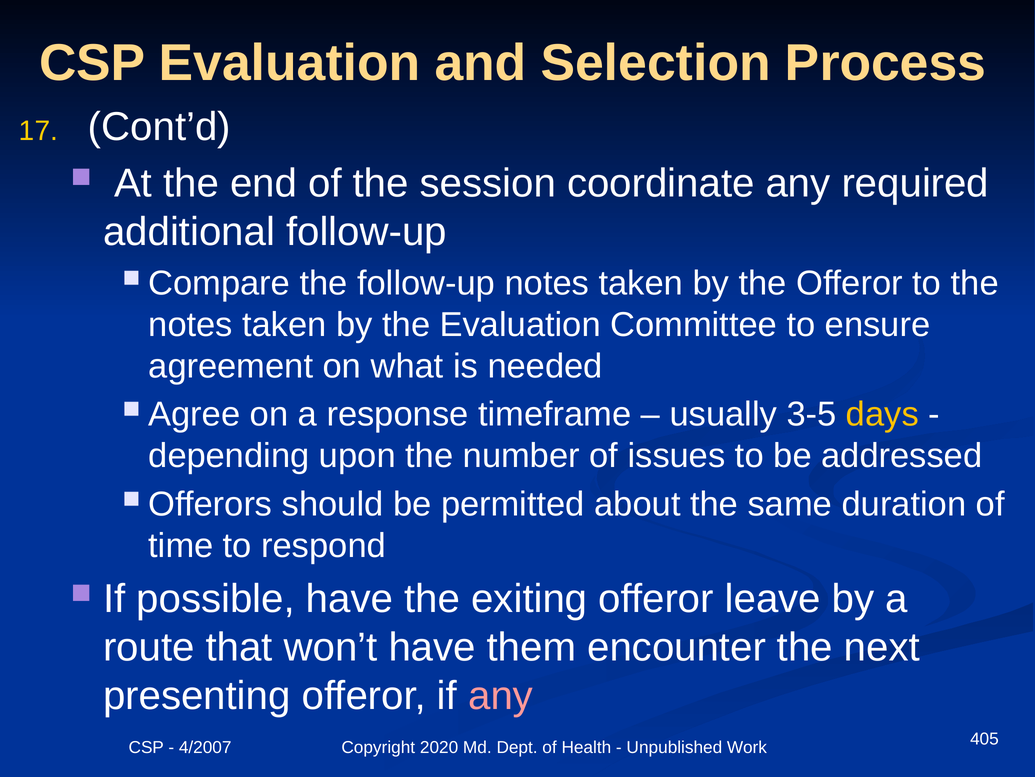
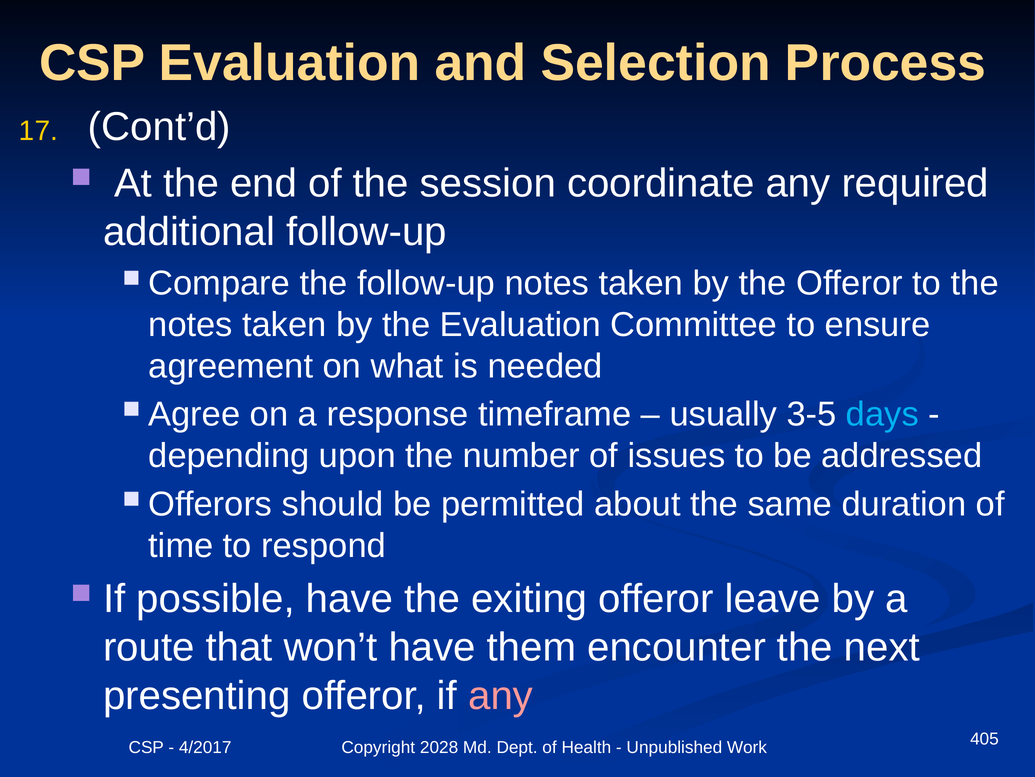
days colour: yellow -> light blue (882, 414)
4/2007: 4/2007 -> 4/2017 (205, 747)
2020: 2020 -> 2028 (439, 747)
